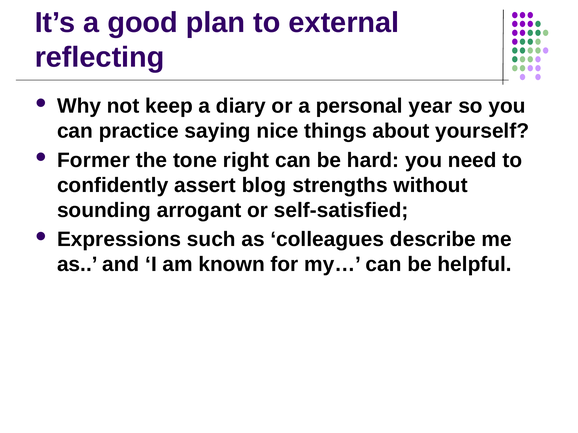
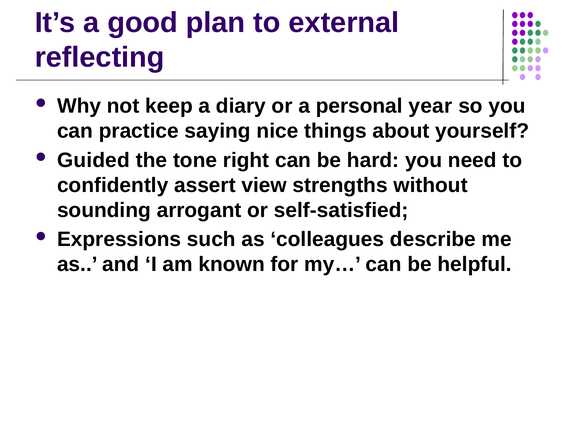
Former: Former -> Guided (93, 160)
blog: blog -> view (264, 185)
